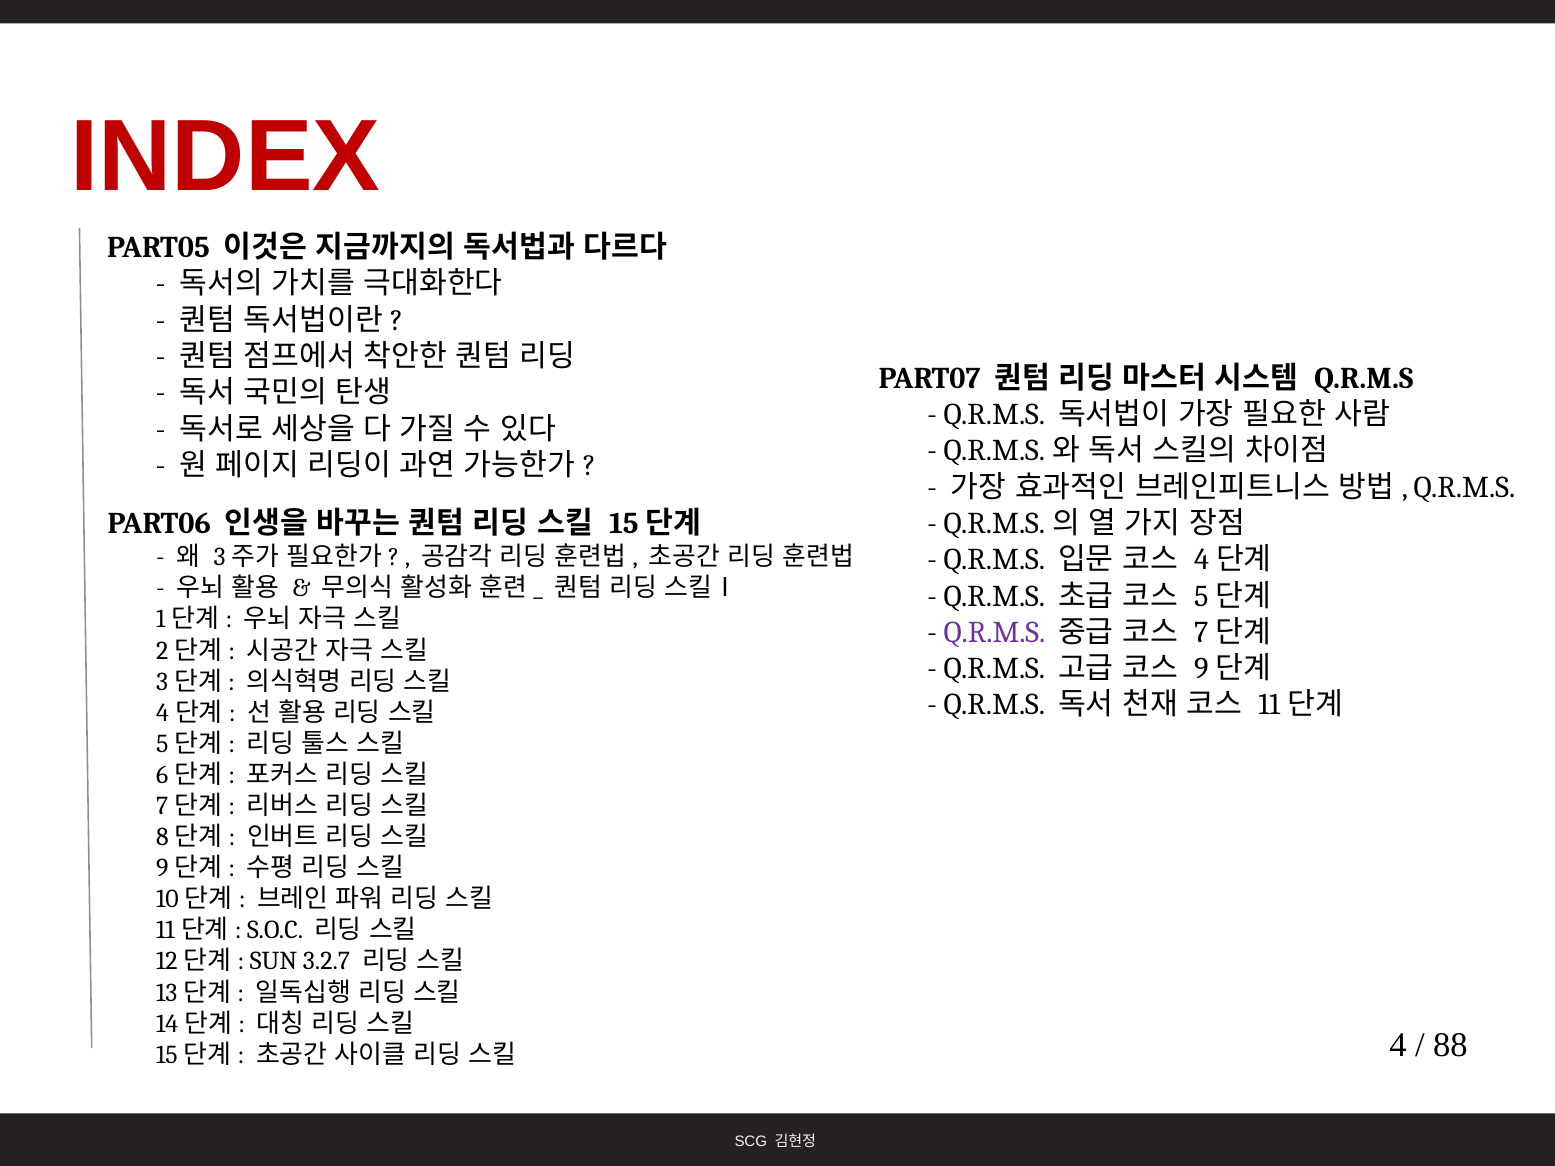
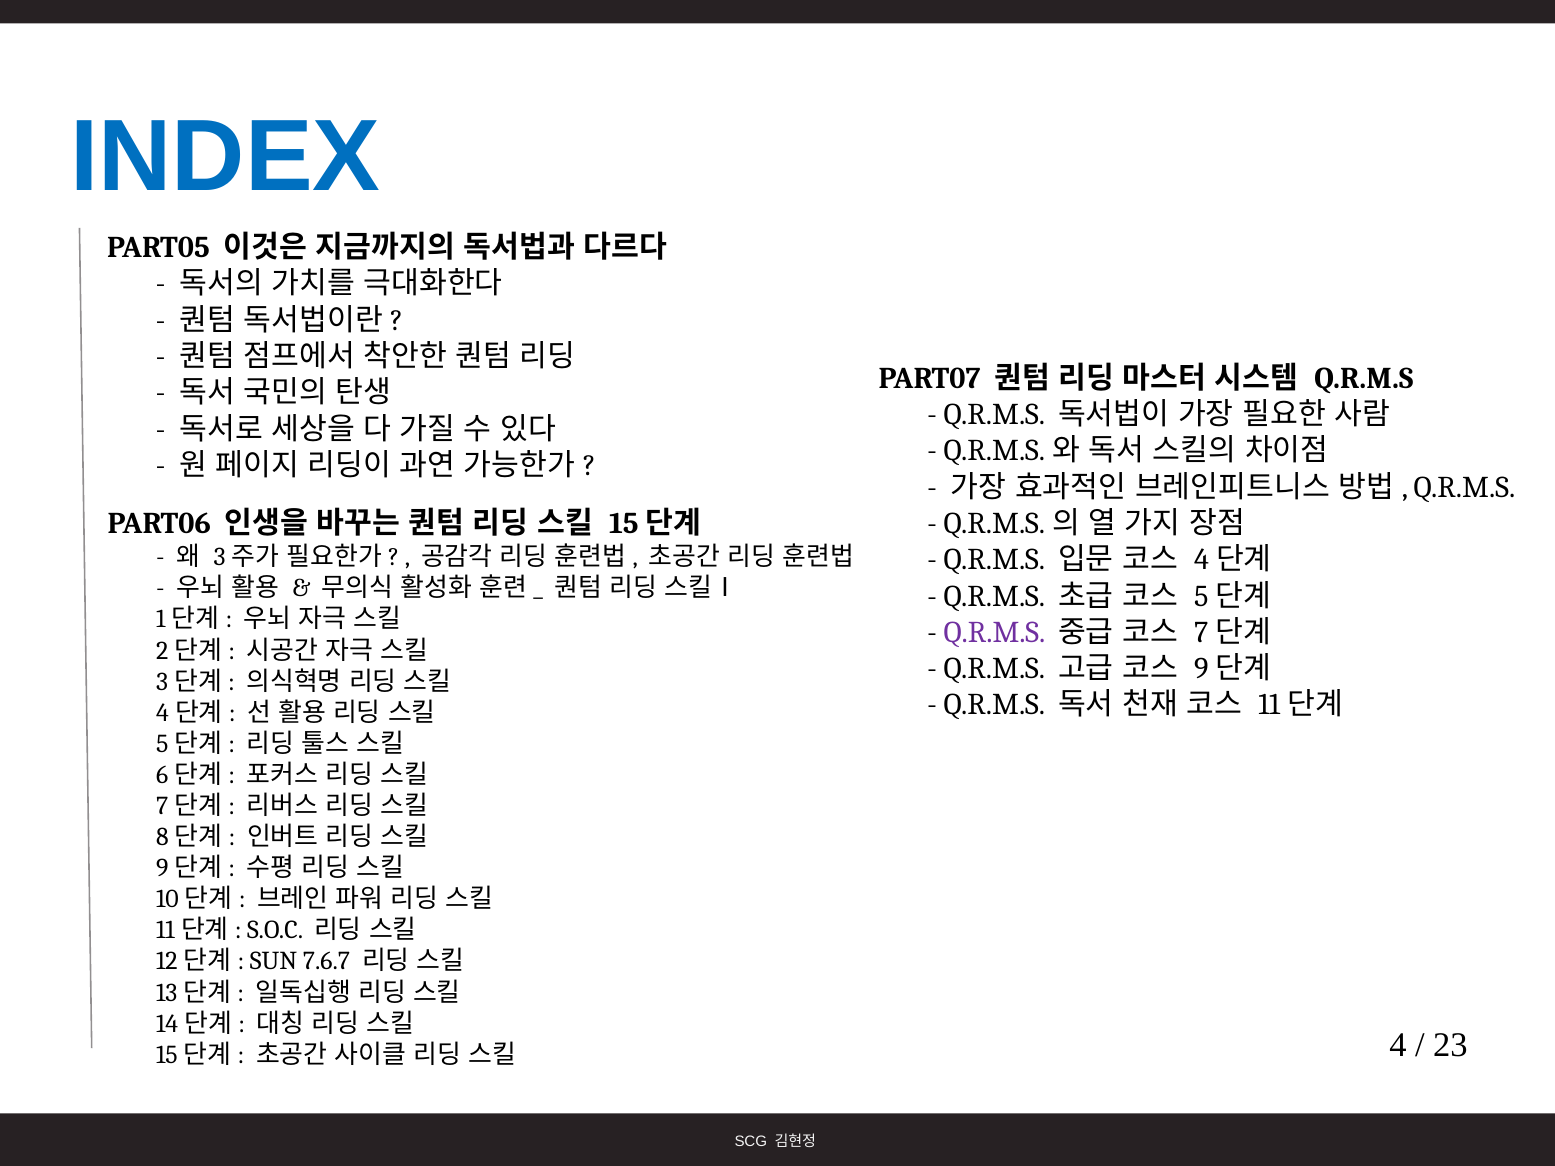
INDEX colour: red -> blue (225, 157)
3.2.7: 3.2.7 -> 7.6.7 (327, 962)
88: 88 -> 23 (1450, 1045)
